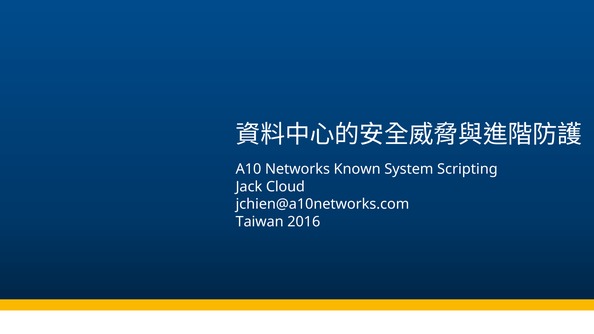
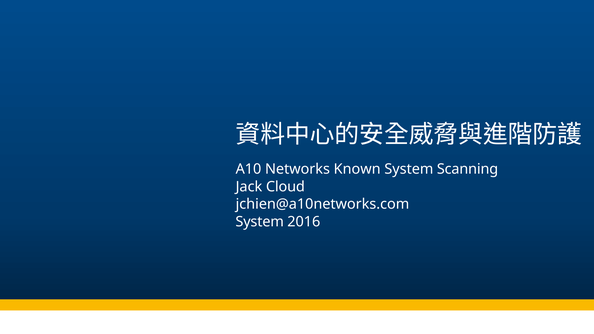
Scripting: Scripting -> Scanning (468, 169)
Taiwan: Taiwan -> System (260, 222)
